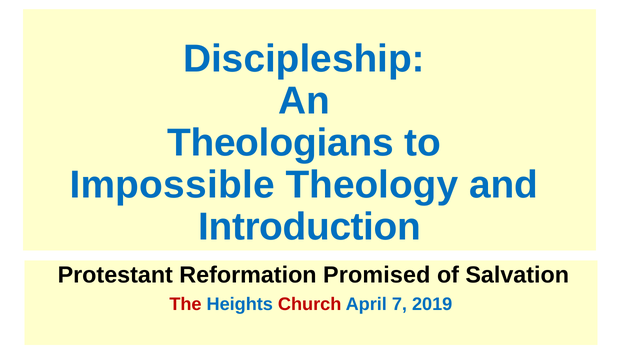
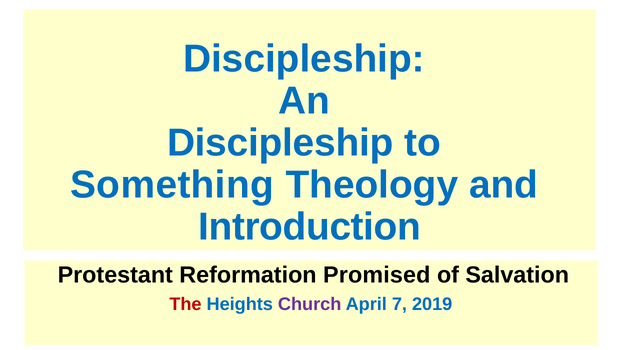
Theologians: Theologians -> Discipleship (280, 143)
Impossible: Impossible -> Something (172, 185)
Church colour: red -> purple (310, 304)
